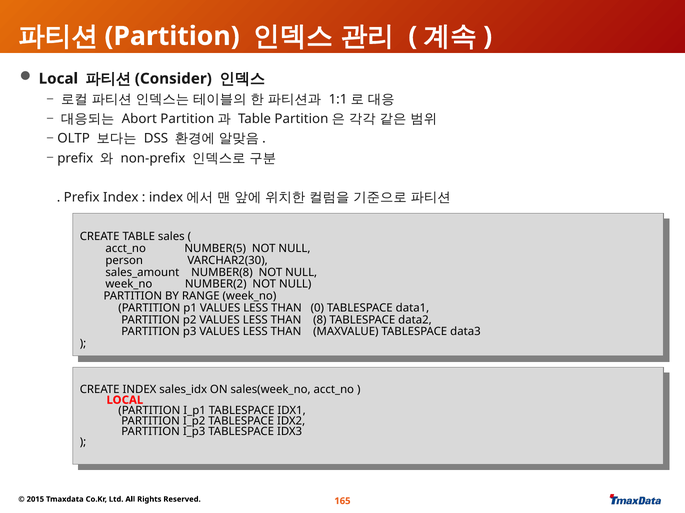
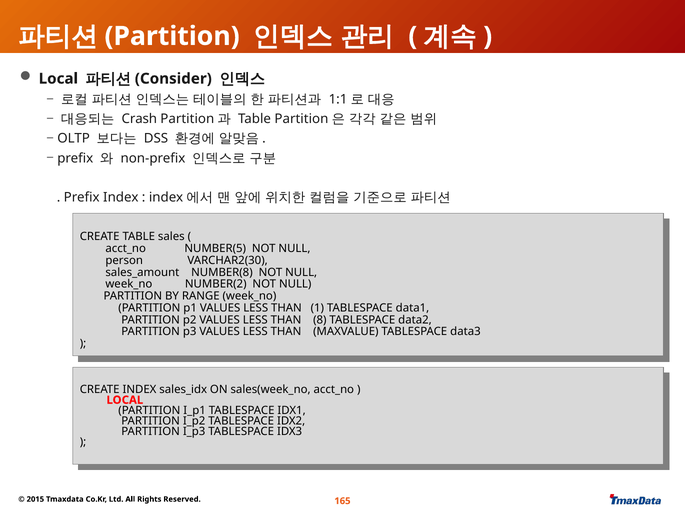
Abort: Abort -> Crash (139, 119)
0: 0 -> 1 (317, 308)
